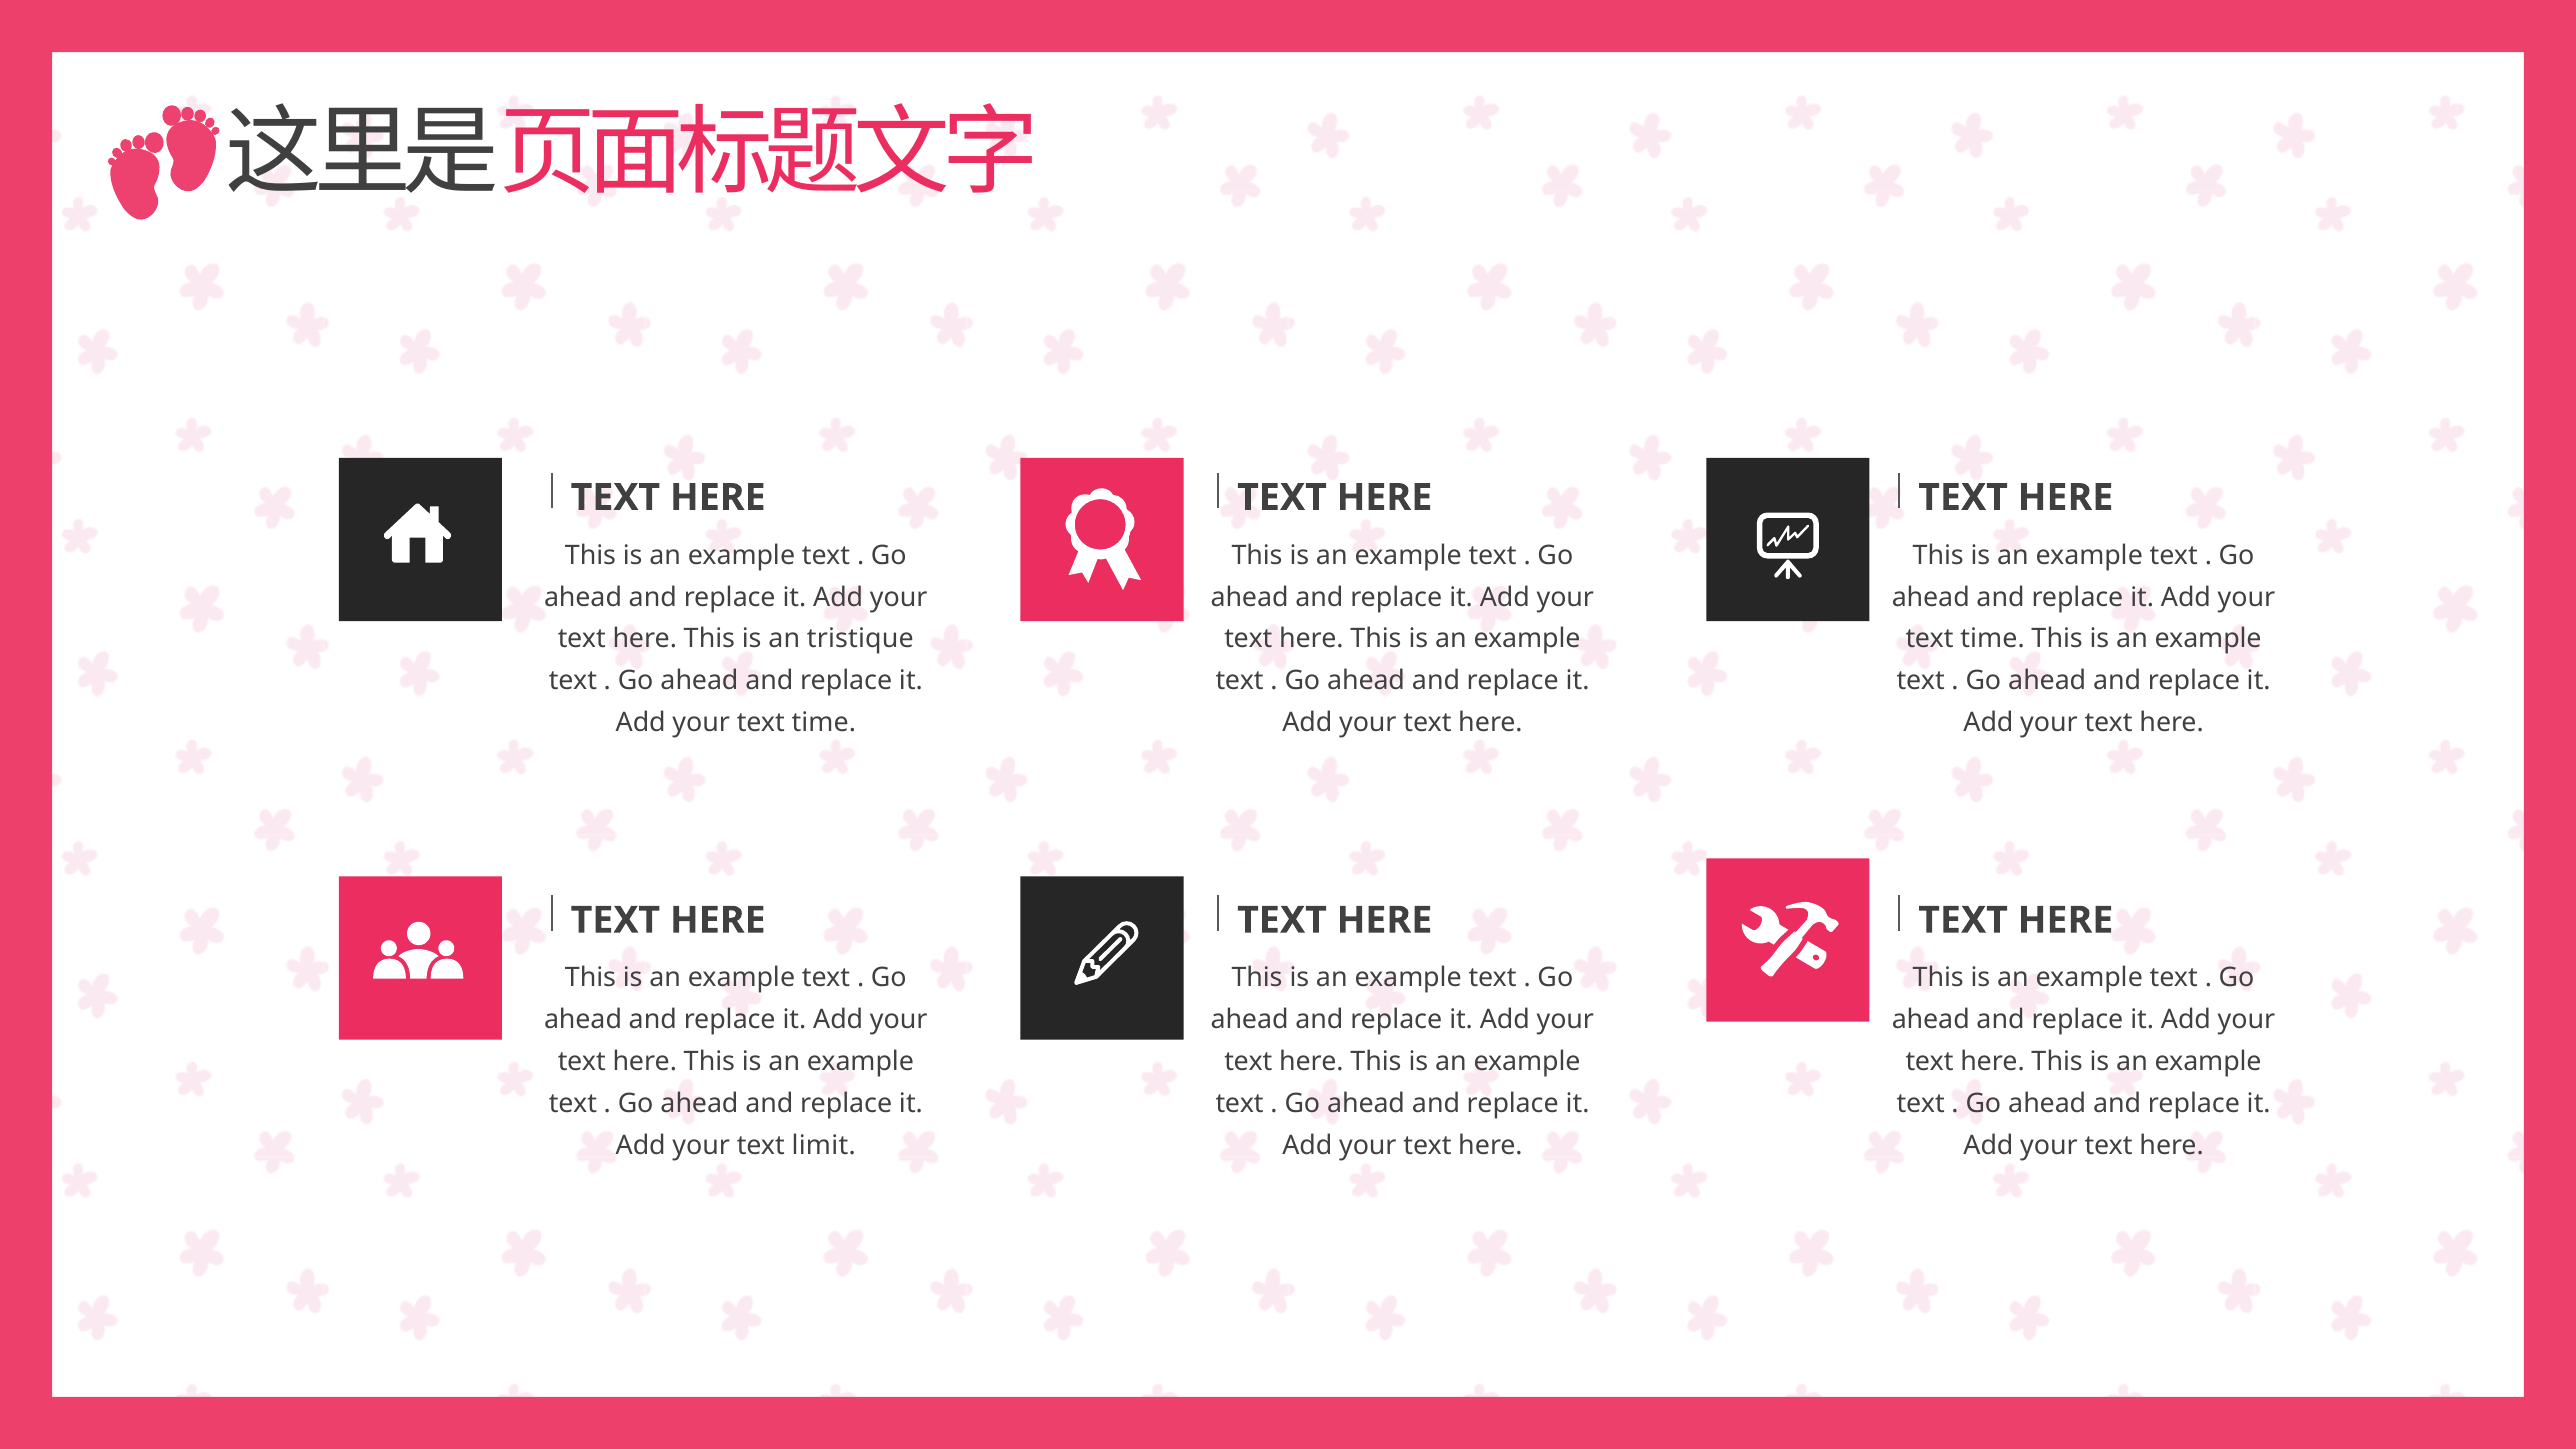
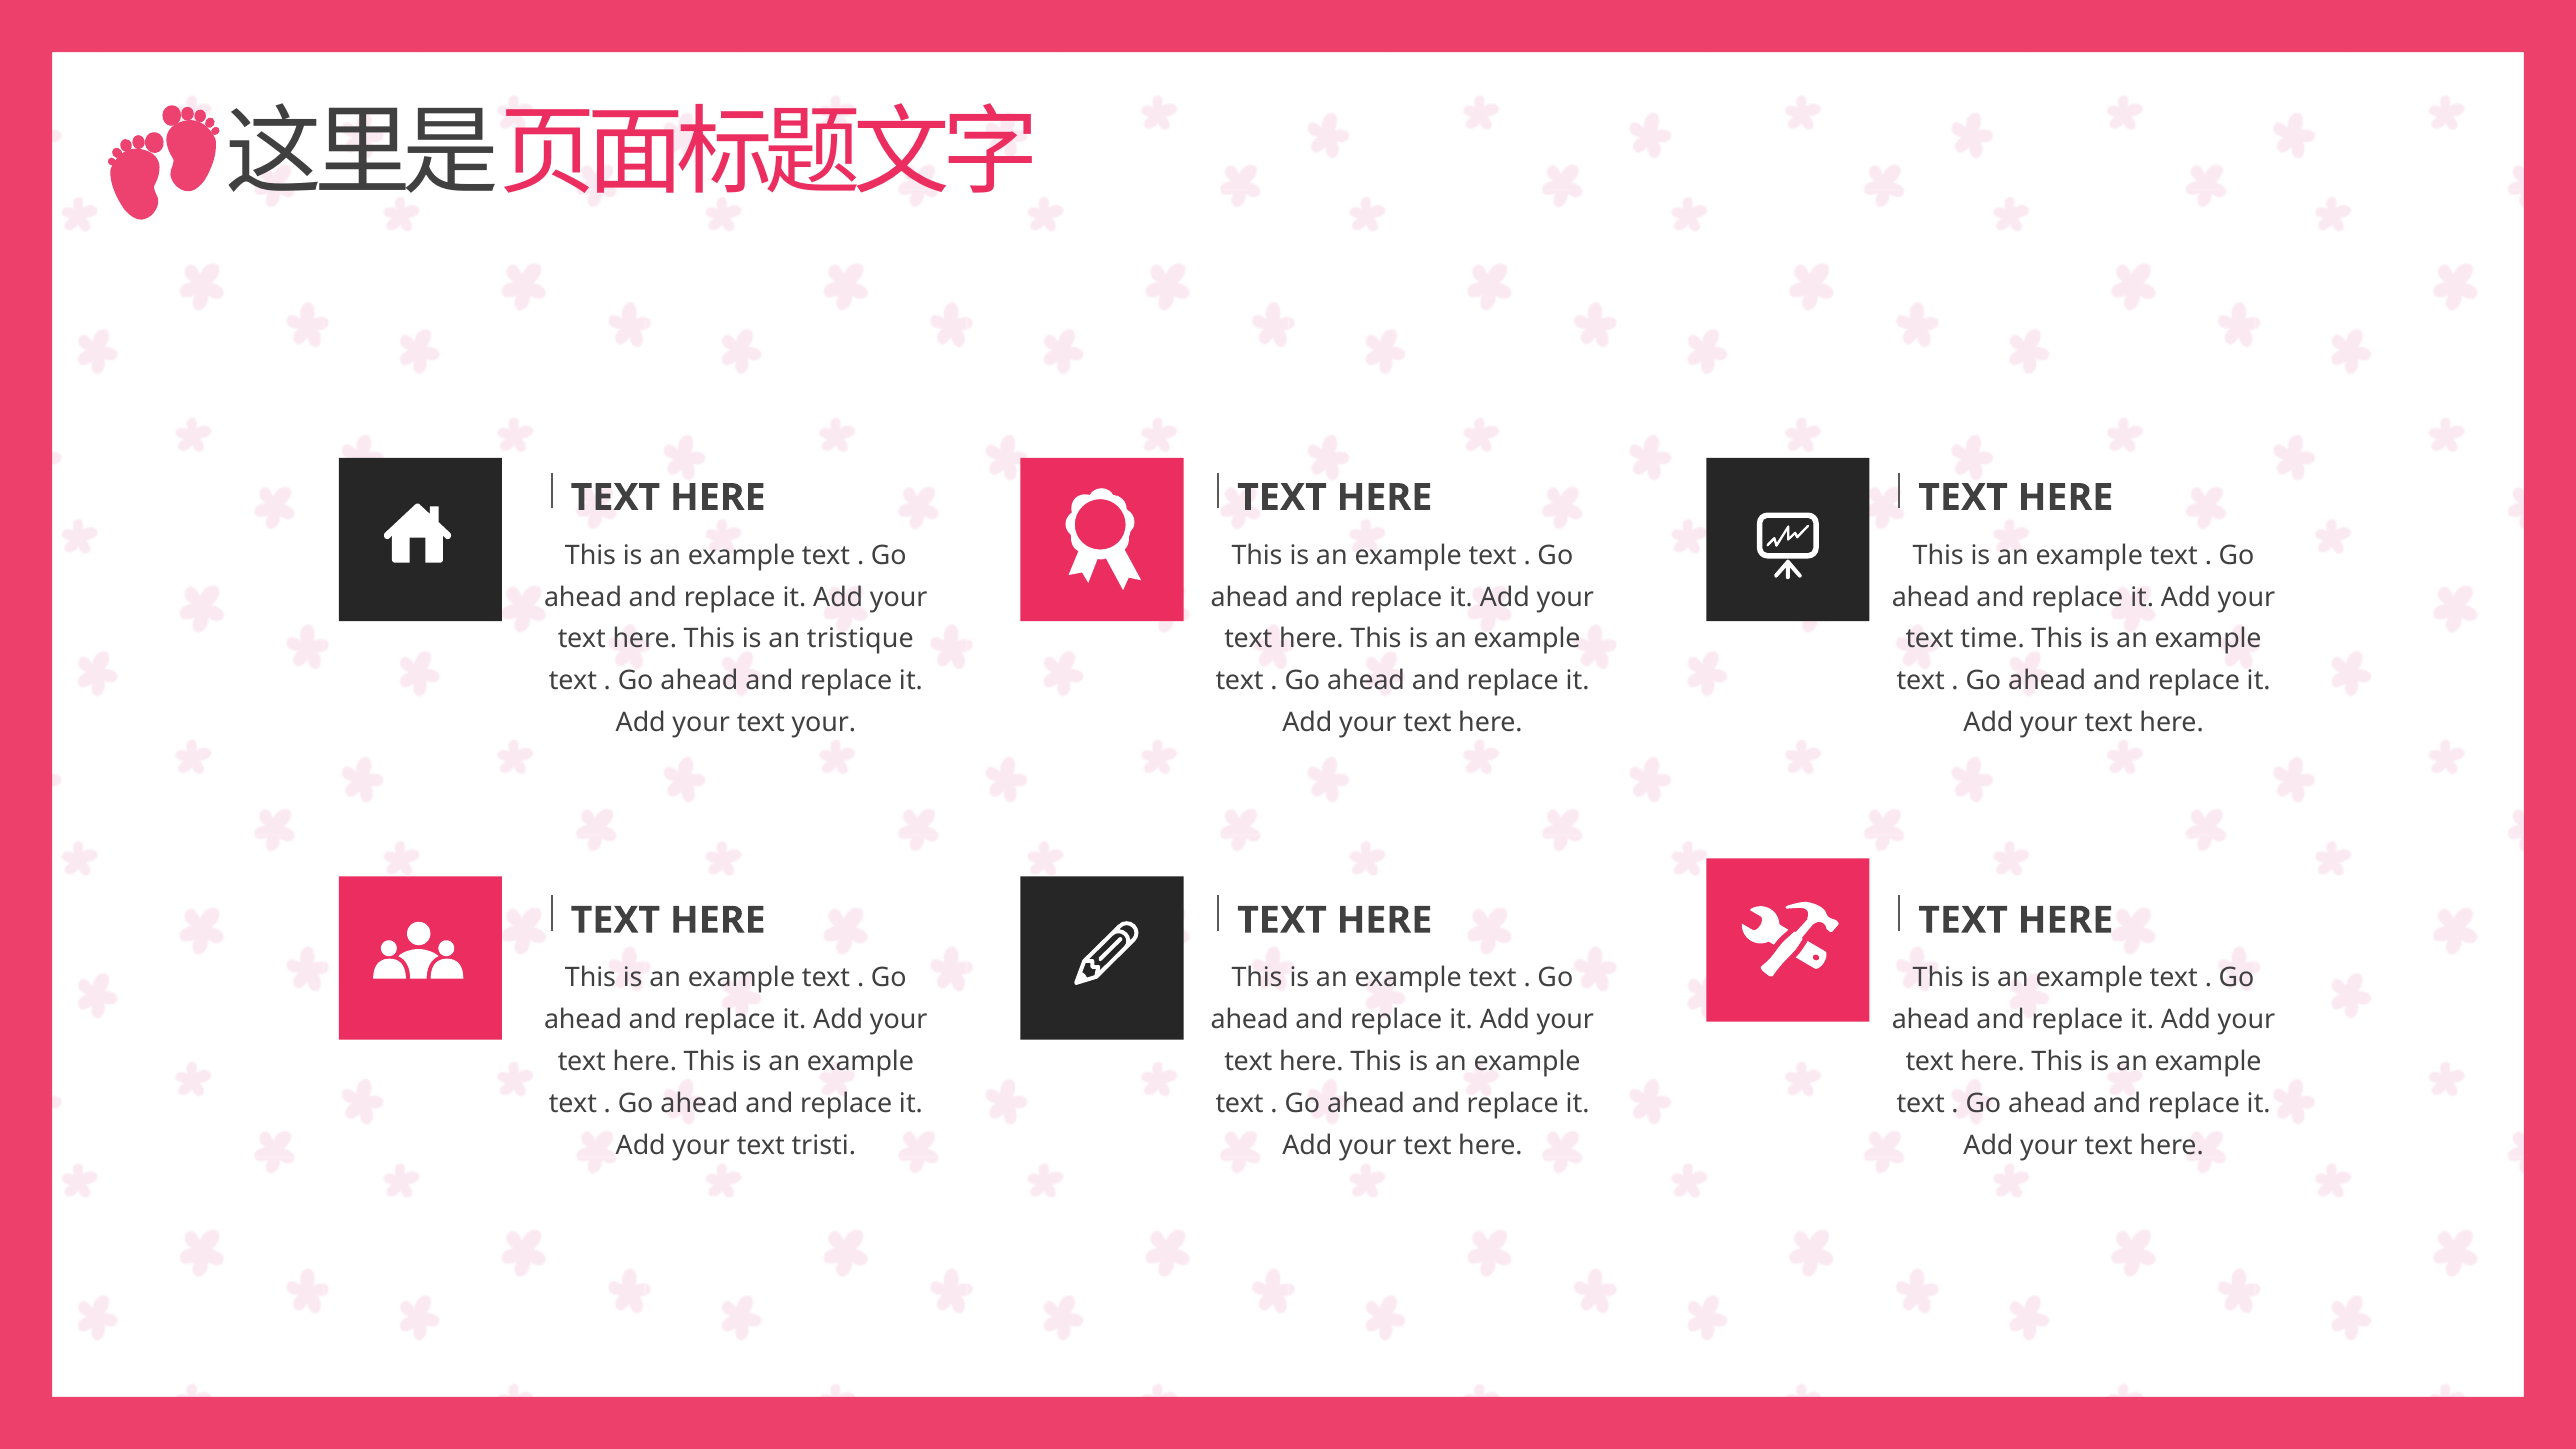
time: time -> your (824, 723)
limit: limit -> tristi (824, 1146)
